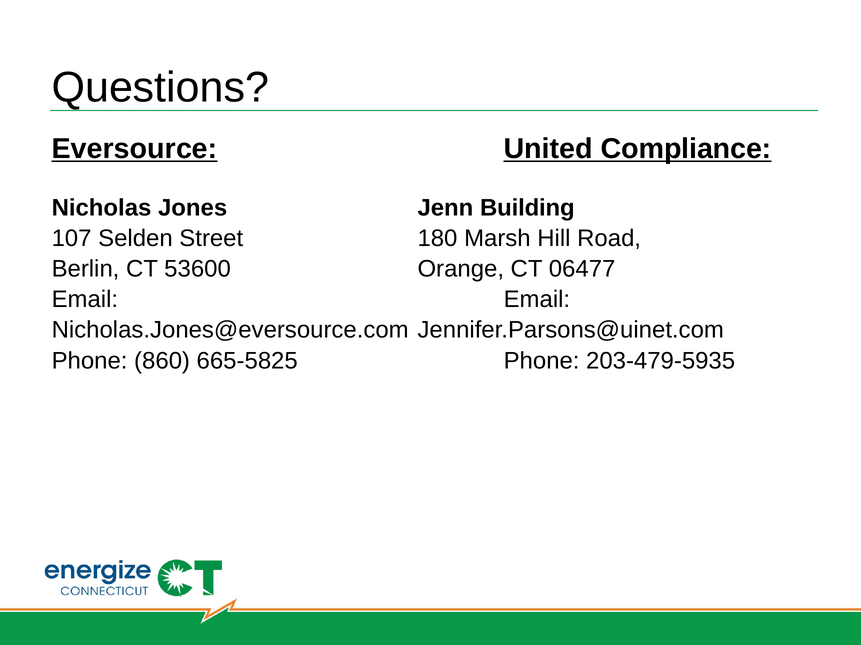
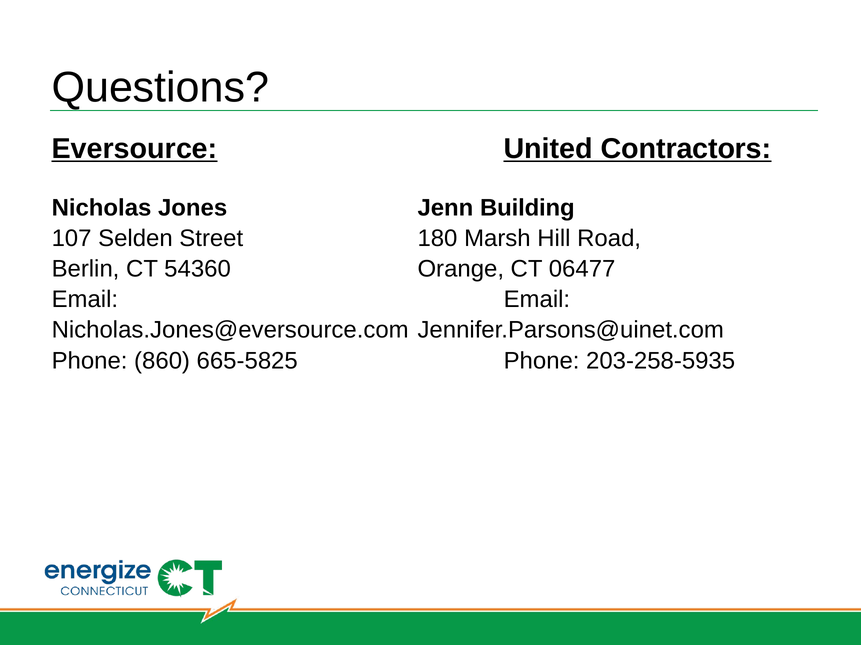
Compliance: Compliance -> Contractors (686, 149)
53600: 53600 -> 54360 (198, 269)
203-479-5935: 203-479-5935 -> 203-258-5935 (661, 361)
